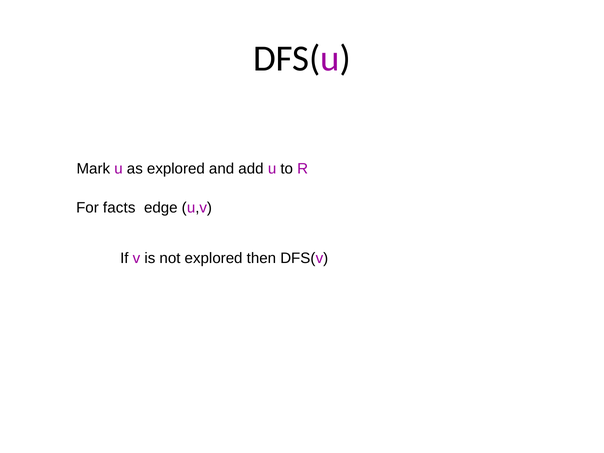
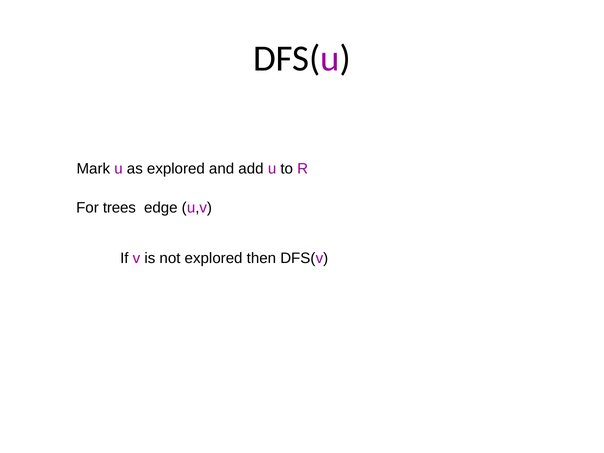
facts: facts -> trees (119, 208)
